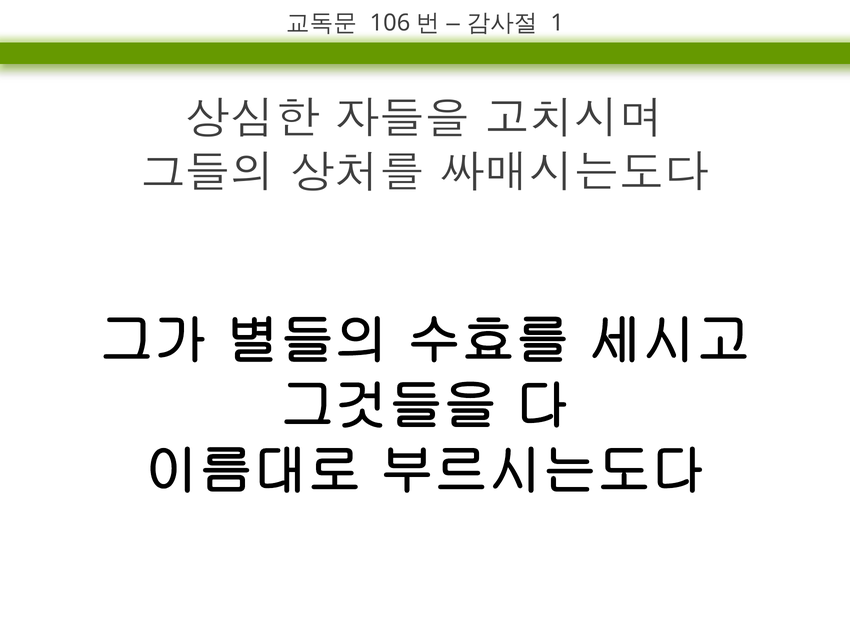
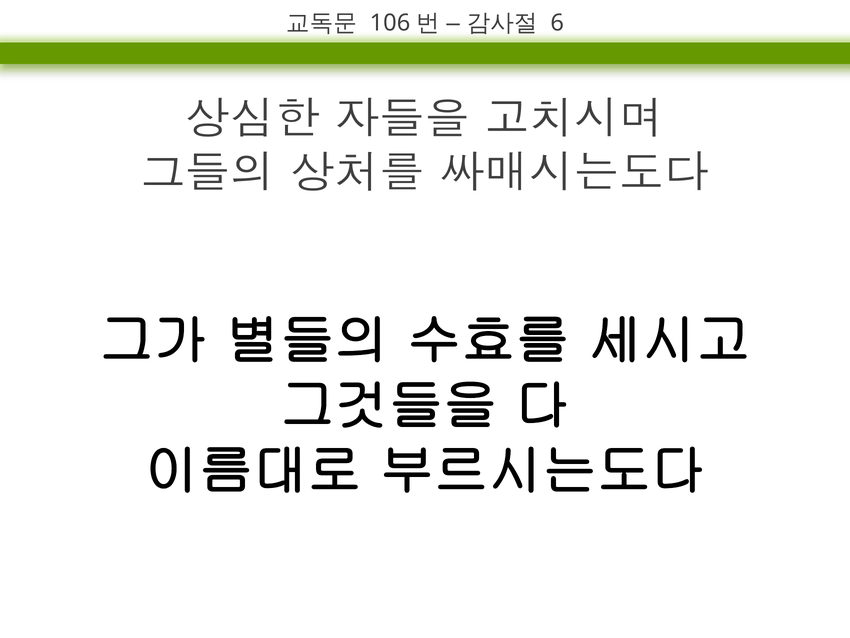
1: 1 -> 6 (557, 23)
